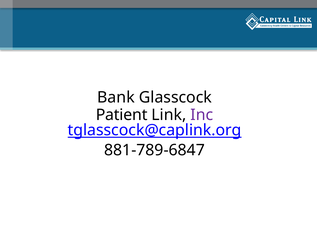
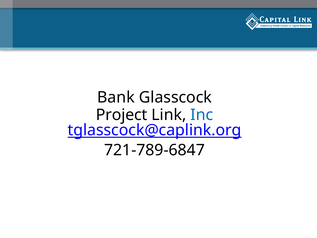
Patient: Patient -> Project (122, 115)
Inc colour: purple -> blue (202, 115)
881-789-6847: 881-789-6847 -> 721-789-6847 (154, 150)
